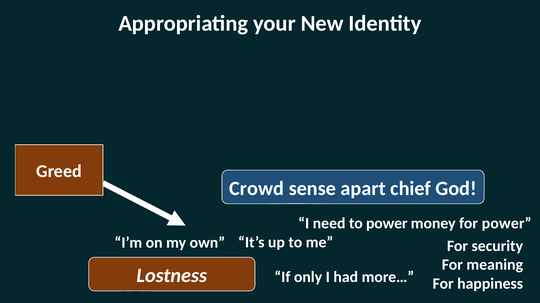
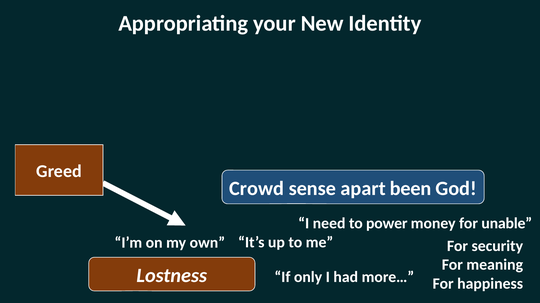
chief: chief -> been (411, 189)
for power: power -> unable (507, 224)
